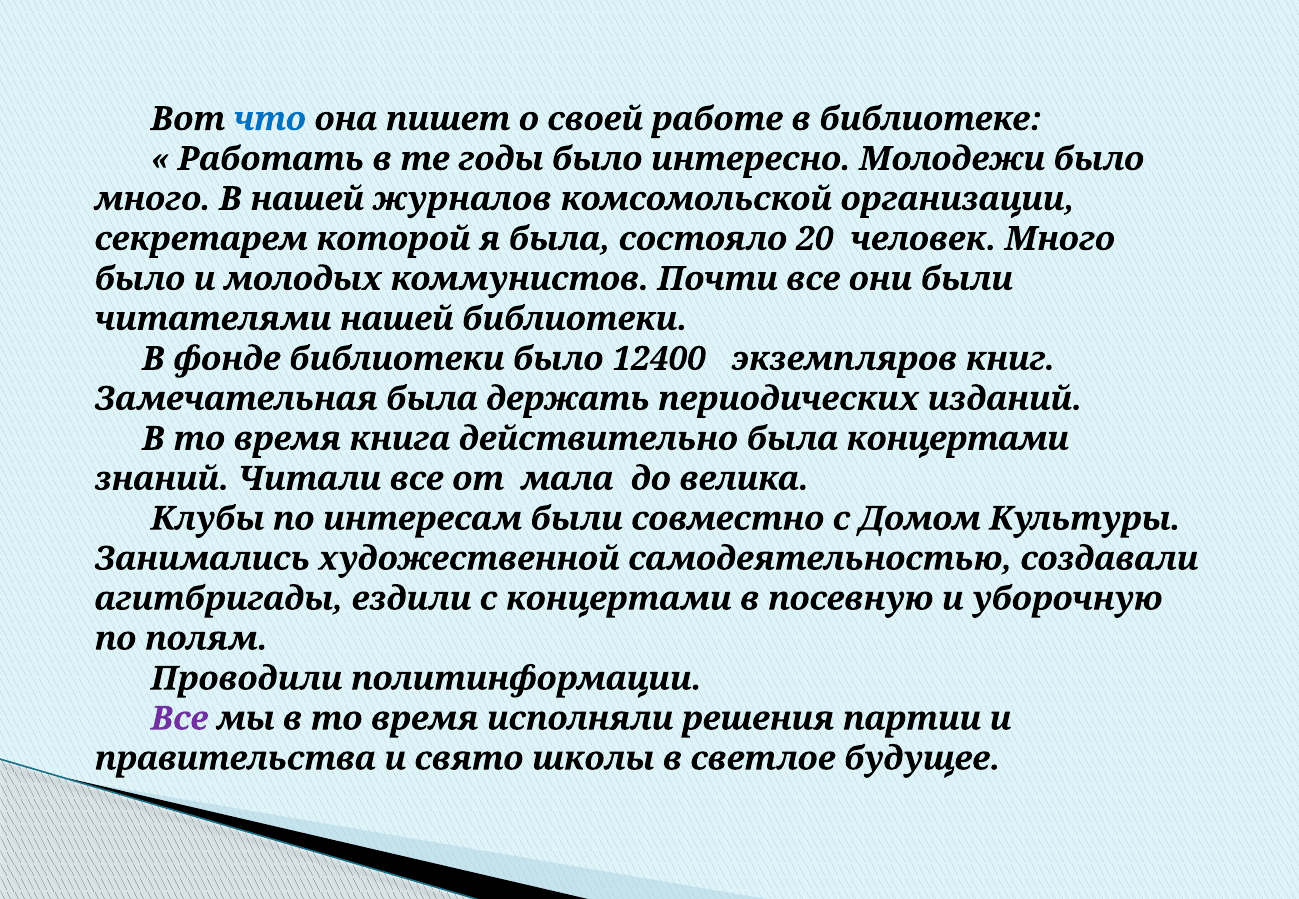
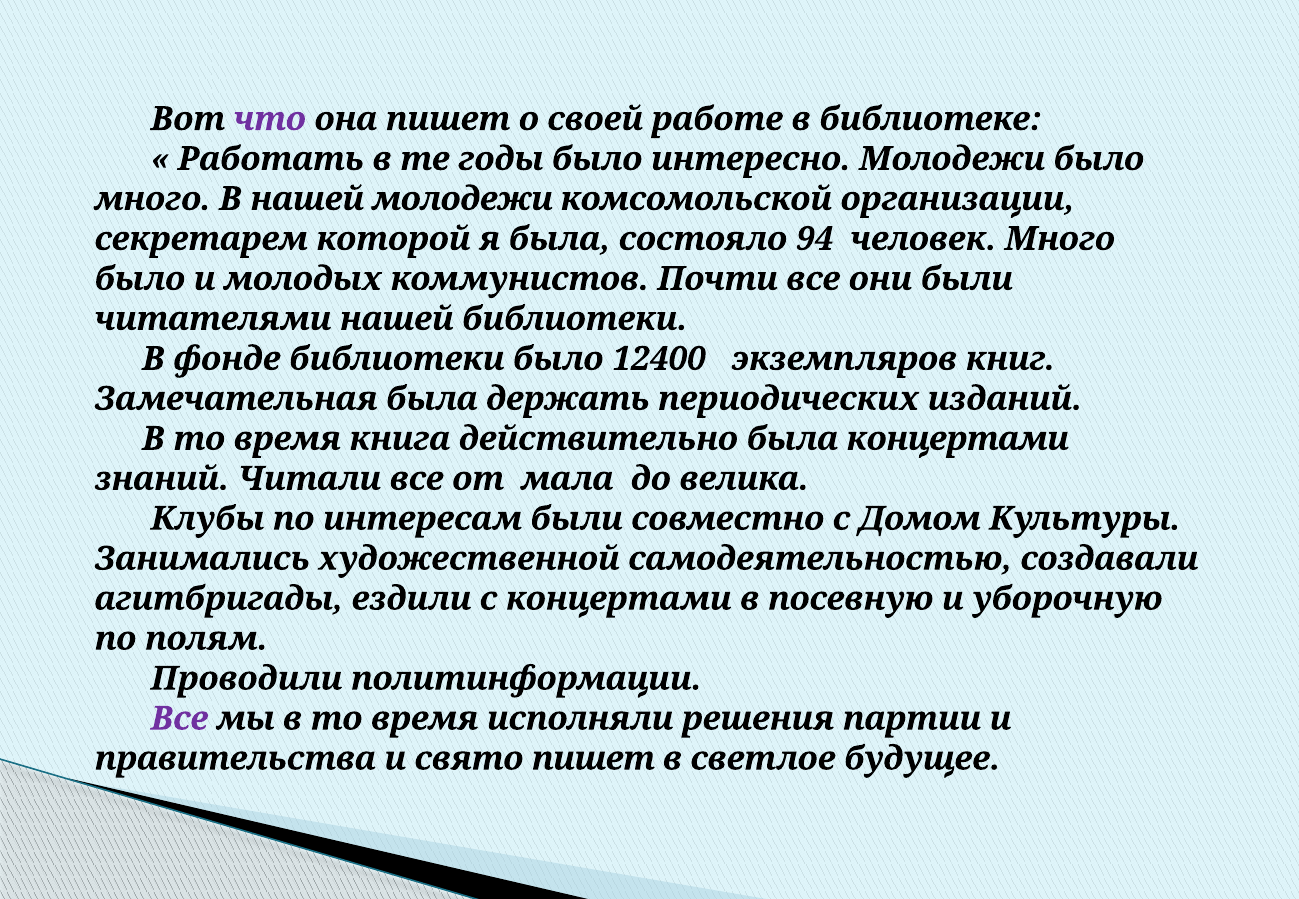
что colour: blue -> purple (270, 119)
нашей журналов: журналов -> молодежи (463, 199)
20: 20 -> 94 (815, 239)
свято школы: школы -> пишет (593, 759)
